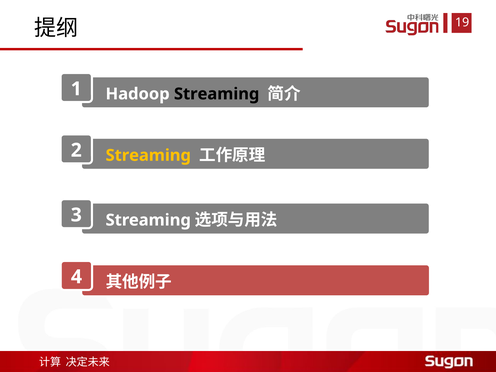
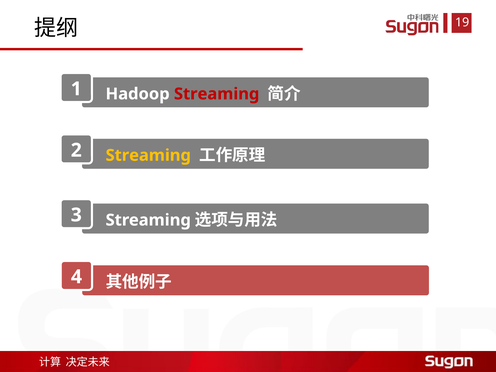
Streaming colour: black -> red (217, 94)
